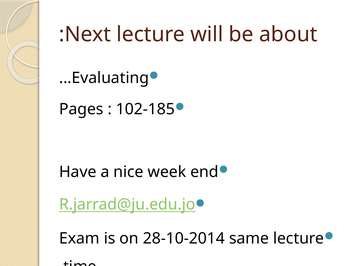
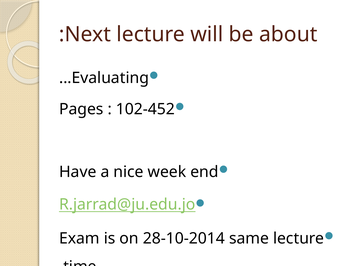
102-185: 102-185 -> 102-452 (145, 109)
